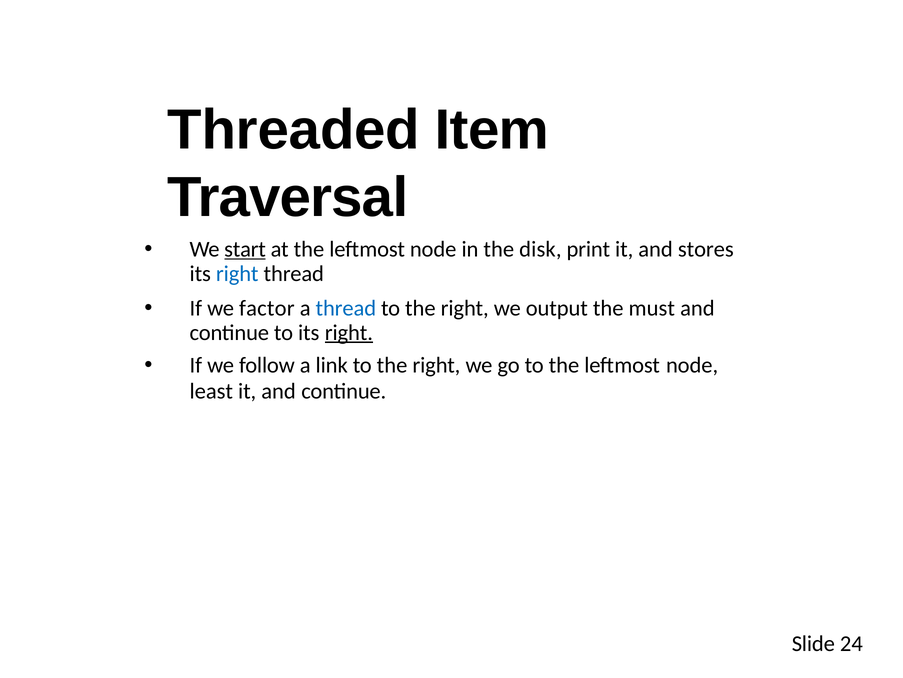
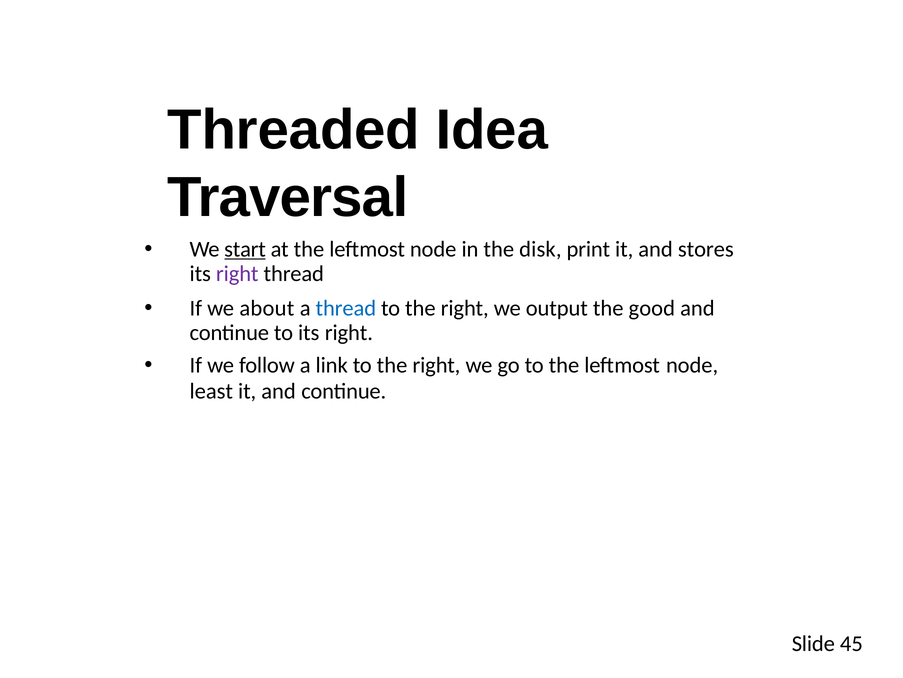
Item: Item -> Idea (492, 130)
right colour: blue -> purple (237, 273)
factor: factor -> about (267, 308)
must: must -> good (652, 308)
right underline: present -> none (349, 332)
24: 24 -> 45 (851, 643)
